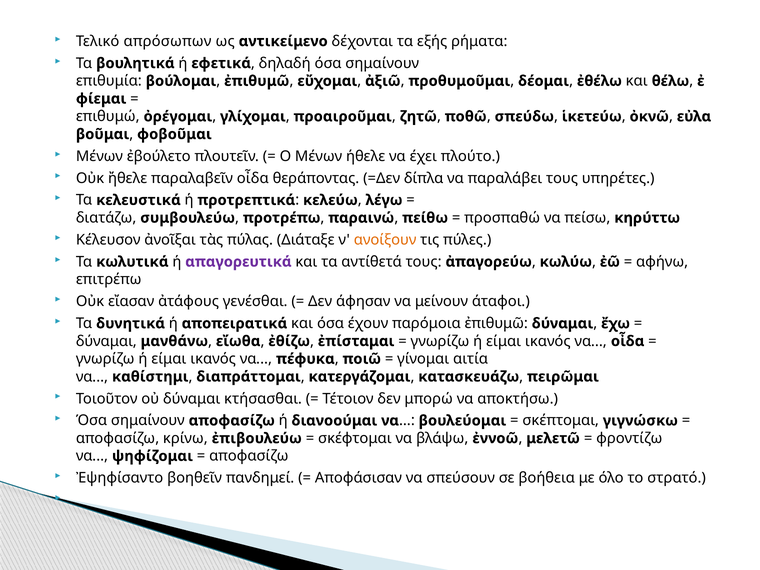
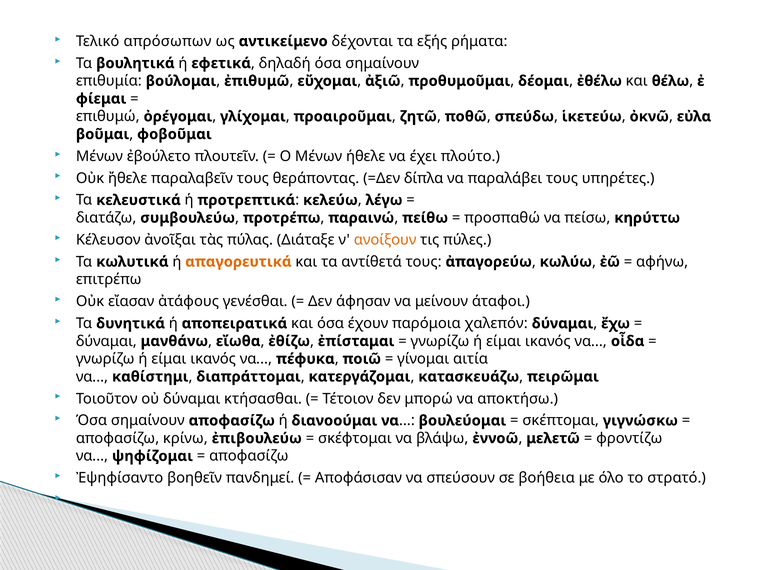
παραλαβεῖν οἶδα: οἶδα -> τους (253, 178)
απαγορευτικά colour: purple -> orange (238, 262)
παρόμοια ἐπιθυμῶ: ἐπιθυμῶ -> χαλεπόν (496, 323)
